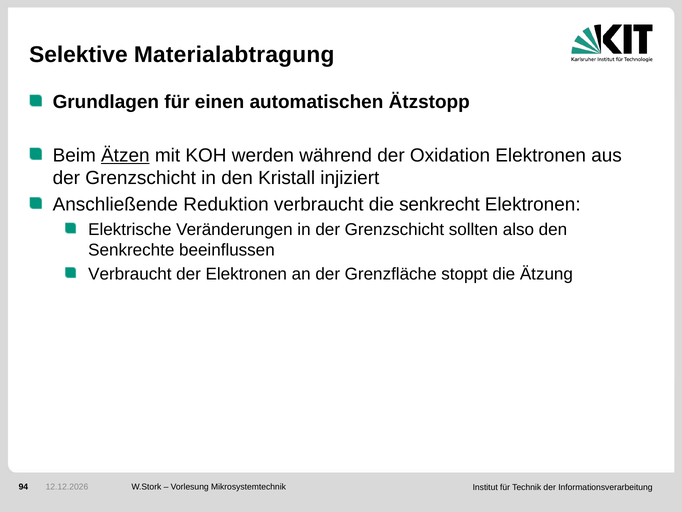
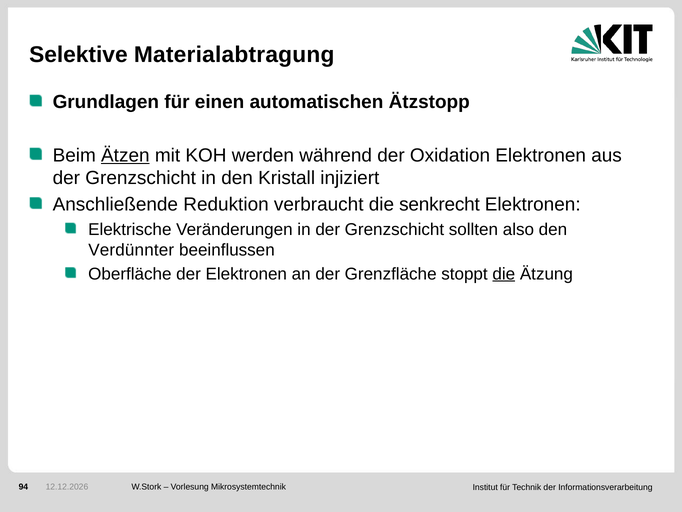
Senkrechte: Senkrechte -> Verdünnter (131, 250)
Verbraucht: Verbraucht -> Oberfläche (130, 274)
die underline: none -> present (504, 274)
